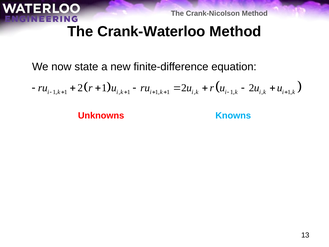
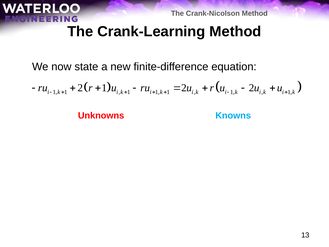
Crank-Waterloo: Crank-Waterloo -> Crank-Learning (151, 31)
